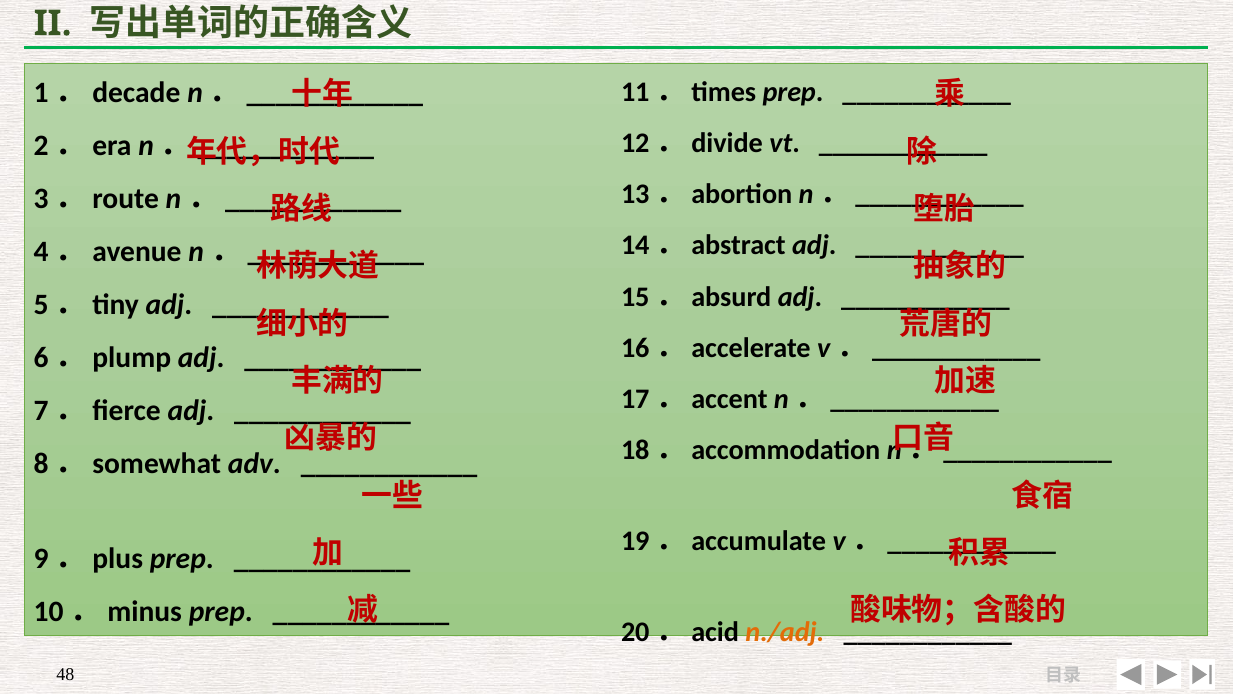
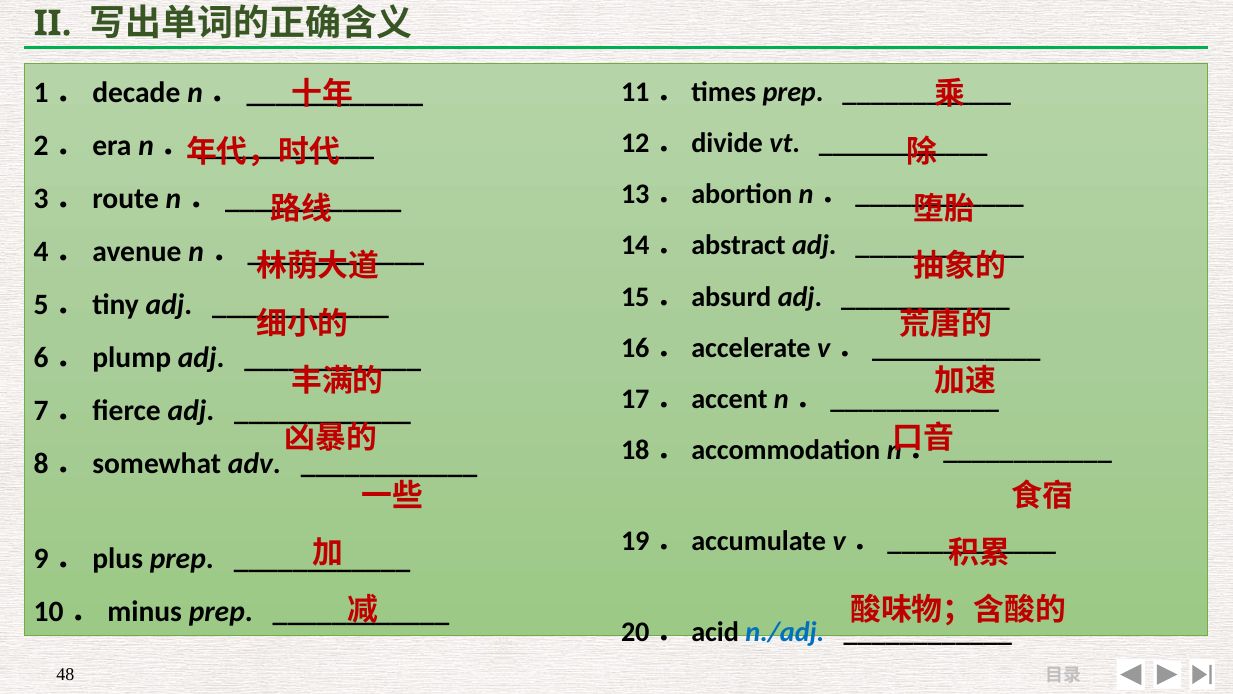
n./adj colour: orange -> blue (785, 632)
